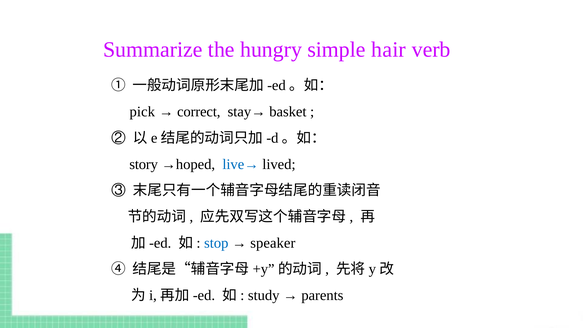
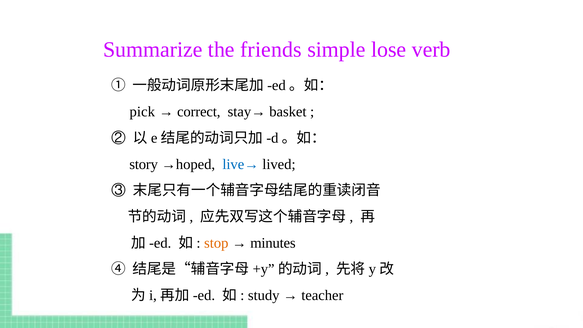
hungry: hungry -> friends (271, 49)
hair: hair -> lose (389, 49)
stop colour: blue -> orange (216, 243)
speaker: speaker -> minutes (273, 243)
parents: parents -> teacher (322, 295)
